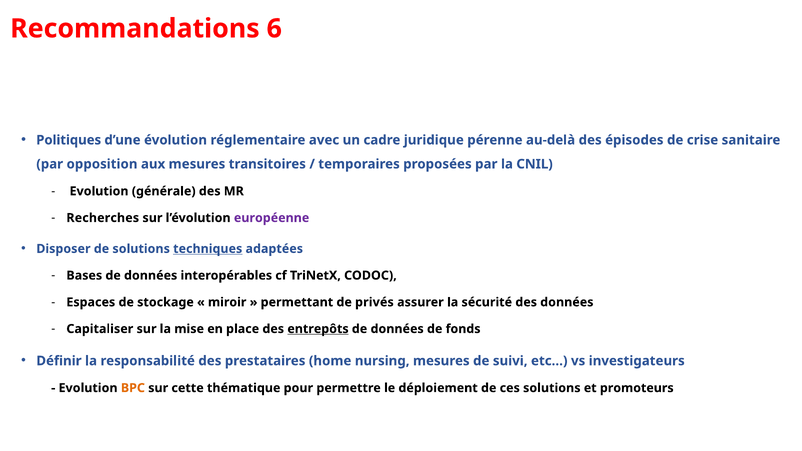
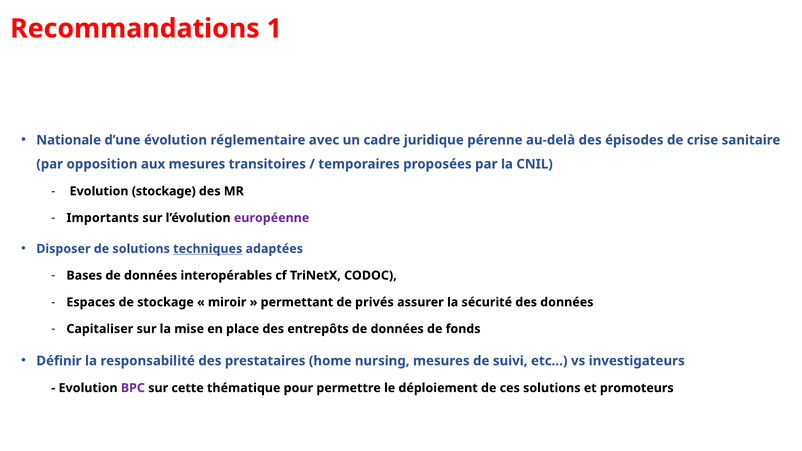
6: 6 -> 1 (274, 29)
Politiques: Politiques -> Nationale (69, 140)
Evolution générale: générale -> stockage (164, 191)
Recherches: Recherches -> Importants (103, 218)
entrepôts underline: present -> none (318, 329)
BPC colour: orange -> purple (133, 388)
